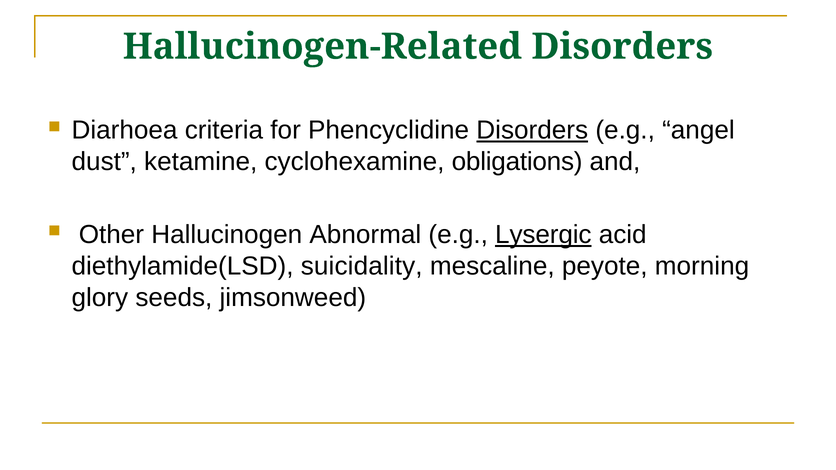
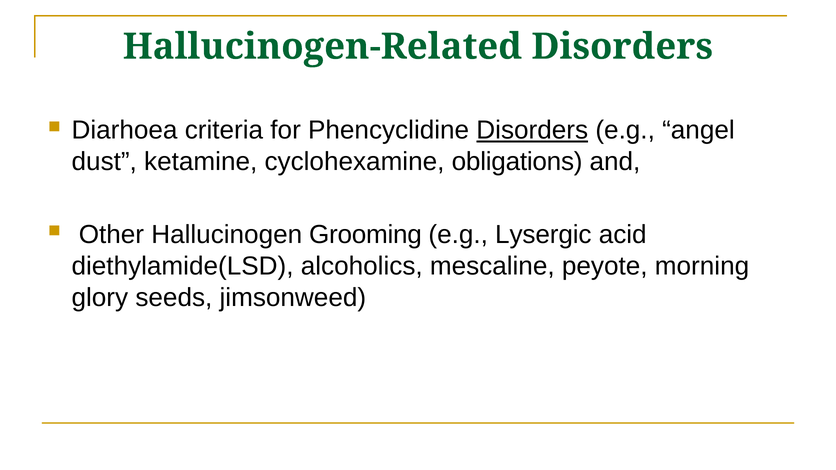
Abnormal: Abnormal -> Grooming (365, 235)
Lysergic underline: present -> none (543, 235)
suicidality: suicidality -> alcoholics (362, 266)
